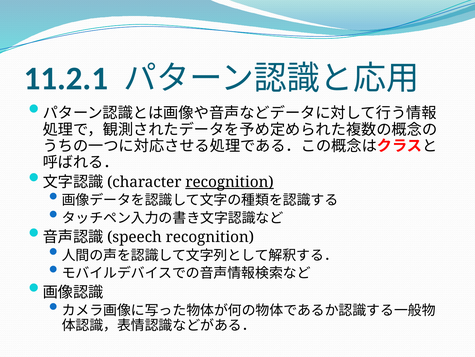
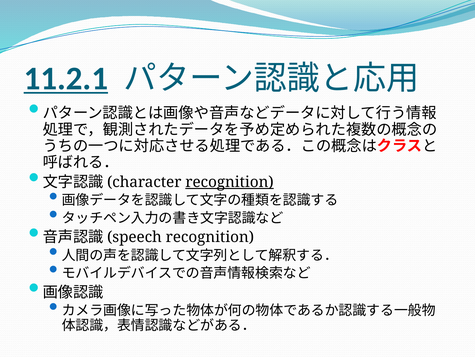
11.2.1 underline: none -> present (66, 78)
